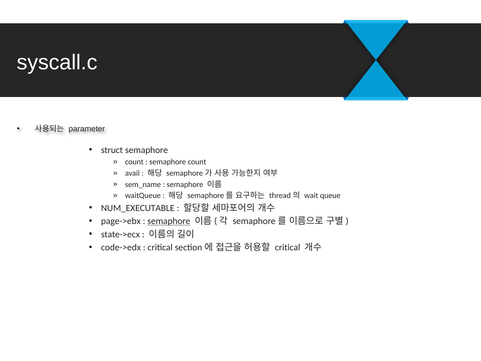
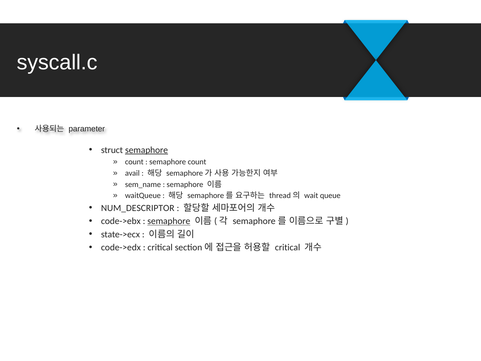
semaphore underline: none -> present (147, 150)
NUM_EXECUTABLE: NUM_EXECUTABLE -> NUM_DESCRIPTOR (138, 208)
page->ebx: page->ebx -> code->ebx (121, 221)
